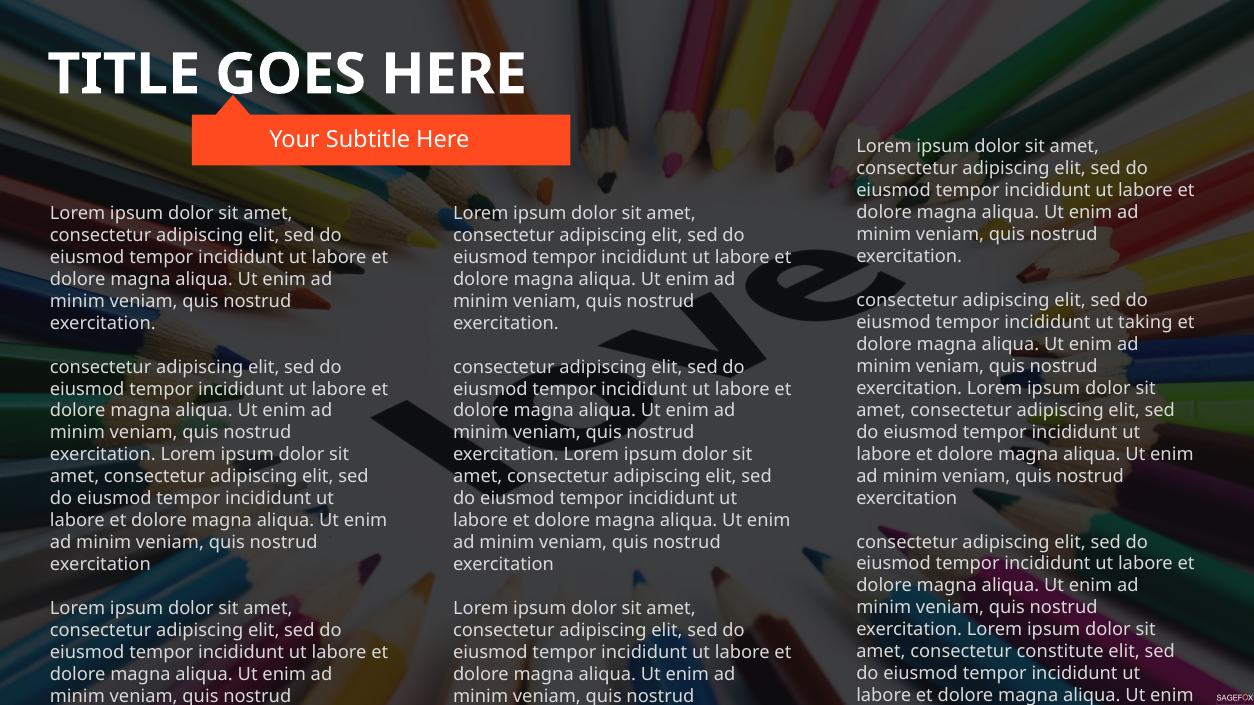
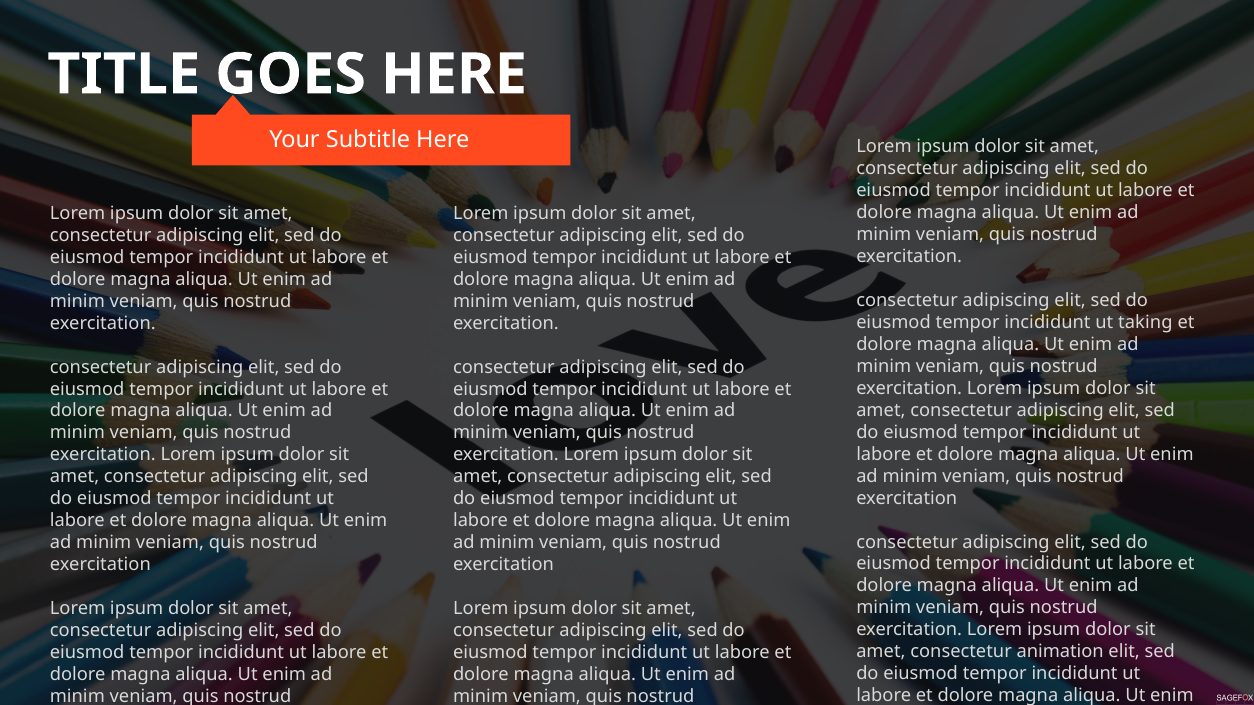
constitute: constitute -> animation (1060, 652)
